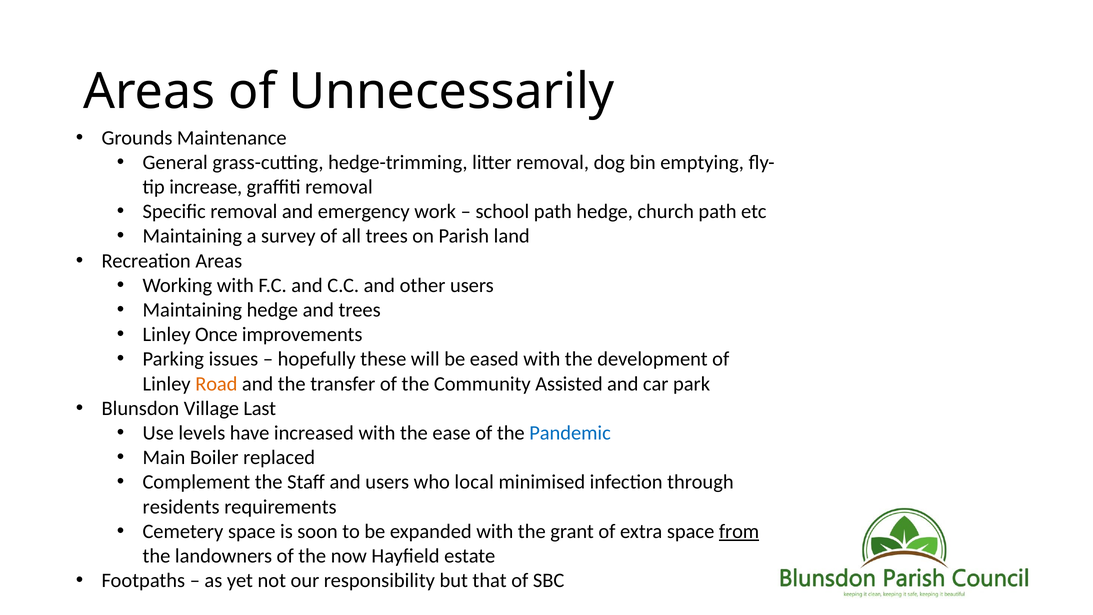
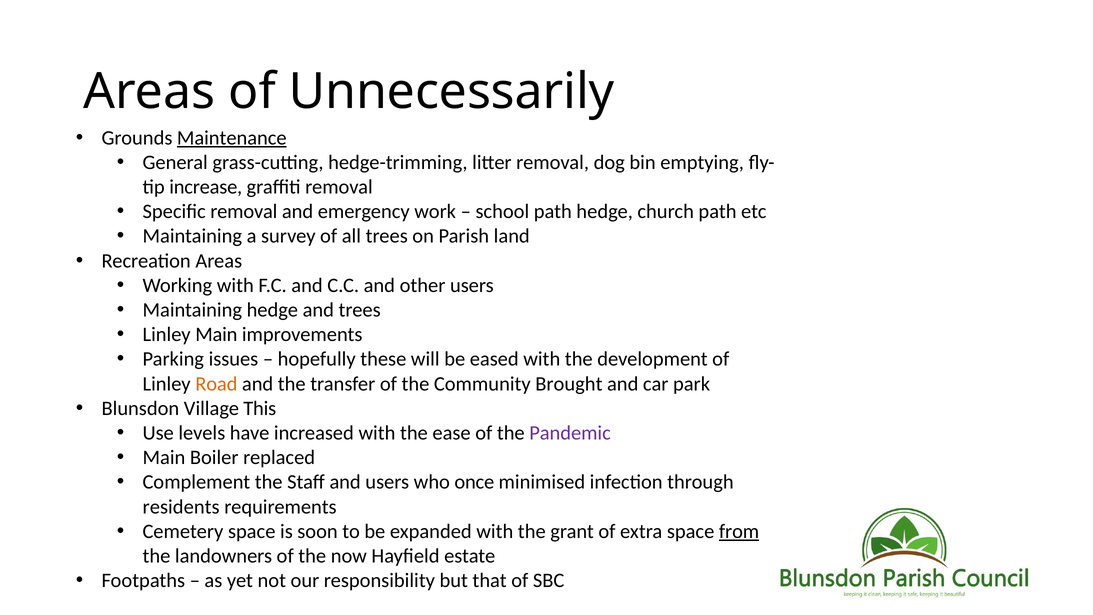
Maintenance underline: none -> present (232, 138)
Linley Once: Once -> Main (216, 335)
Assisted: Assisted -> Brought (569, 384)
Last: Last -> This (260, 408)
Pandemic colour: blue -> purple (570, 433)
local: local -> once (474, 482)
